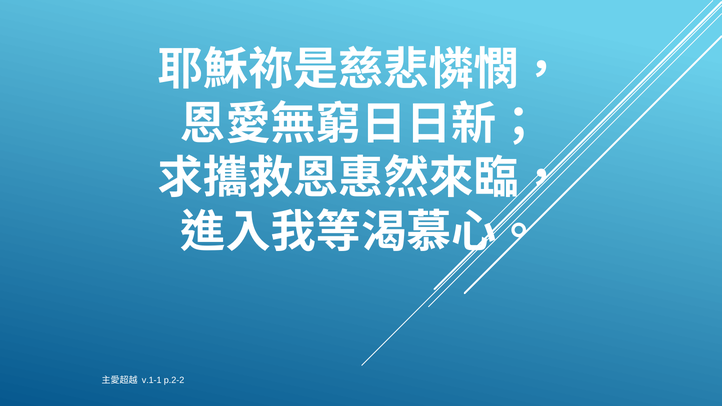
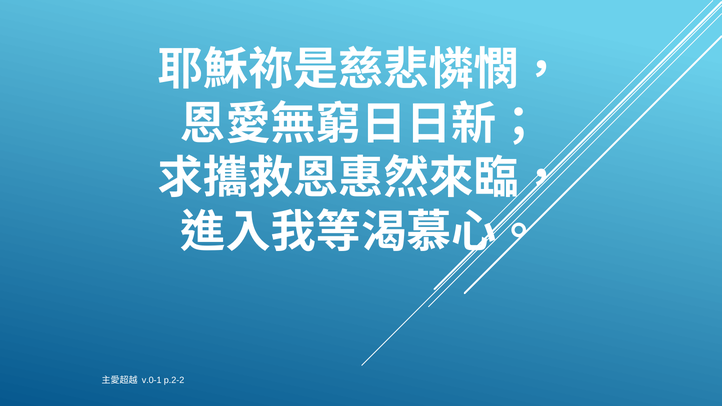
v.1-1: v.1-1 -> v.0-1 (152, 381)
